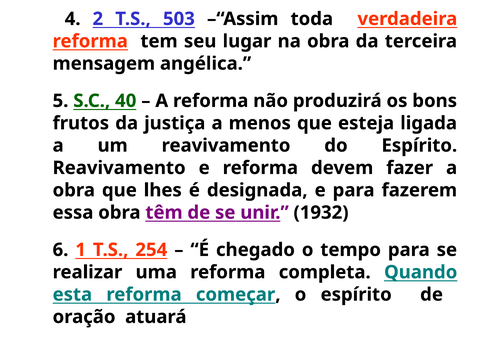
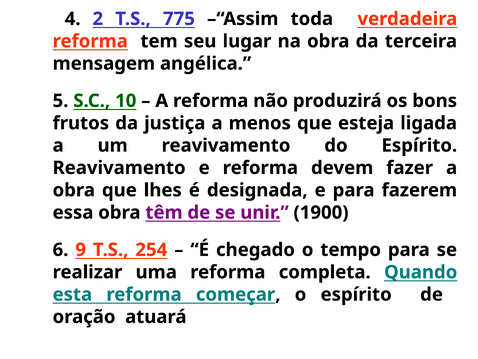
503: 503 -> 775 (179, 19)
40: 40 -> 10 (126, 101)
1932: 1932 -> 1900 (321, 212)
1: 1 -> 9 (81, 249)
